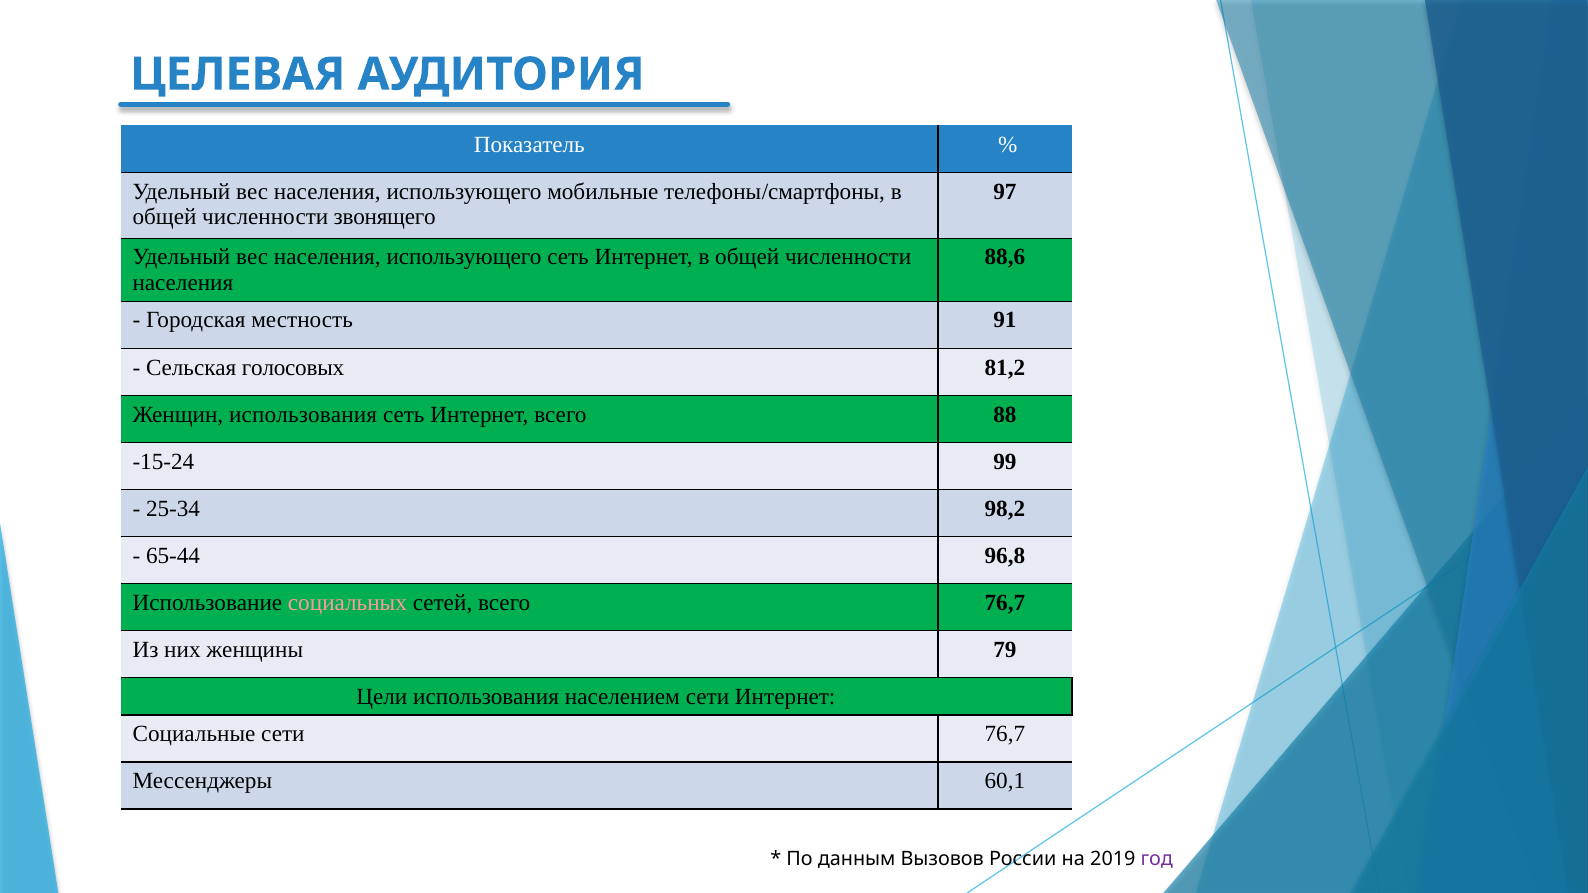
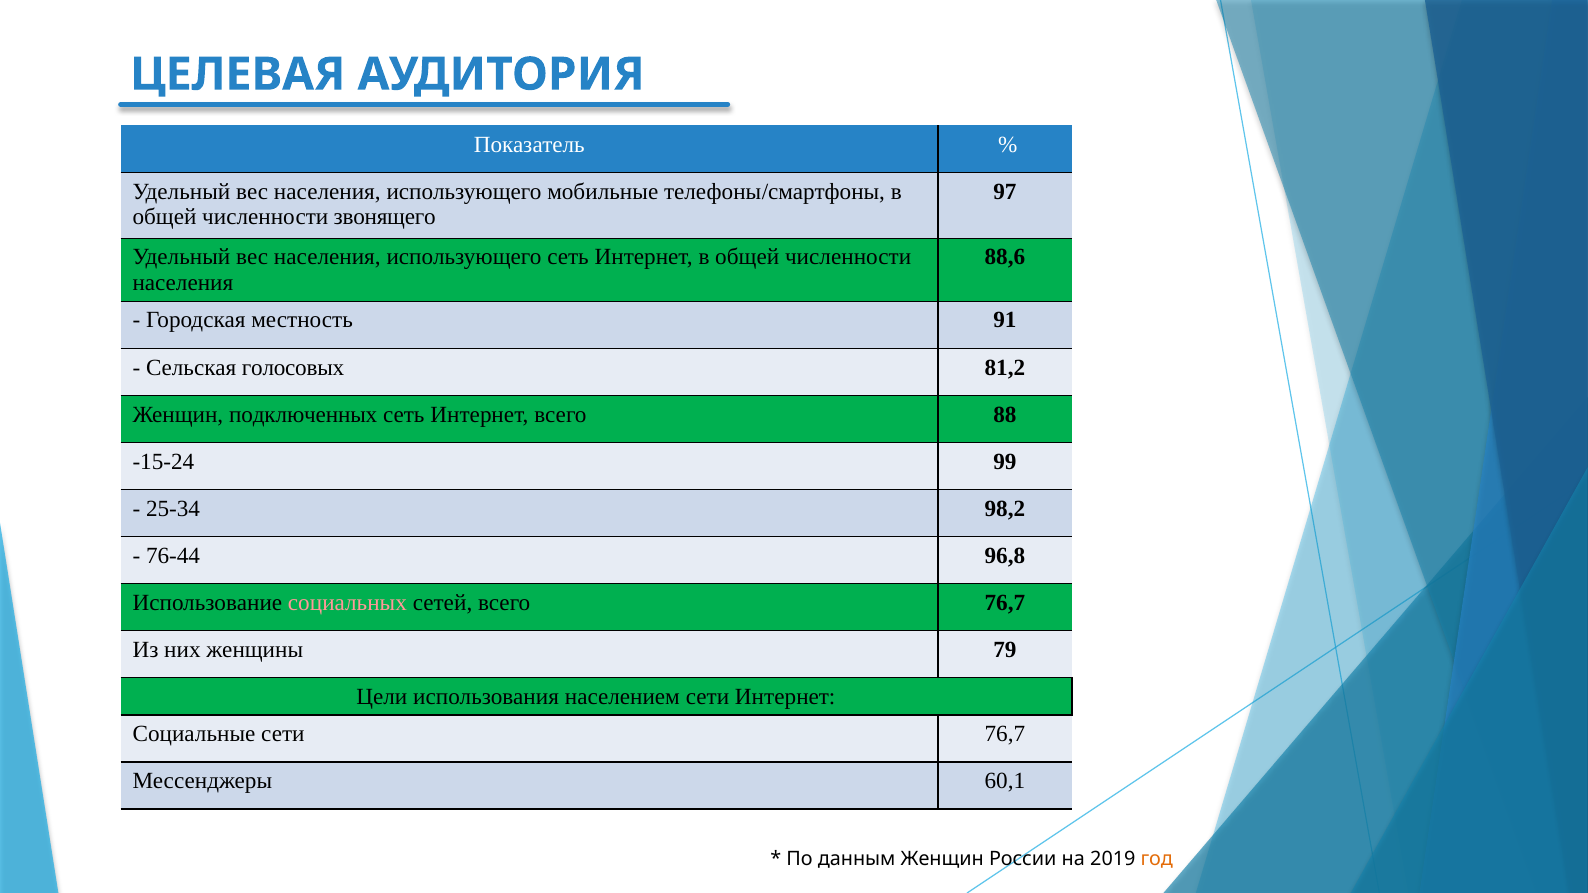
Женщин использования: использования -> подключенных (303, 415)
65-44: 65-44 -> 76-44 (173, 556)
данным Вызовов: Вызовов -> Женщин (942, 859)
год colour: purple -> orange (1157, 859)
